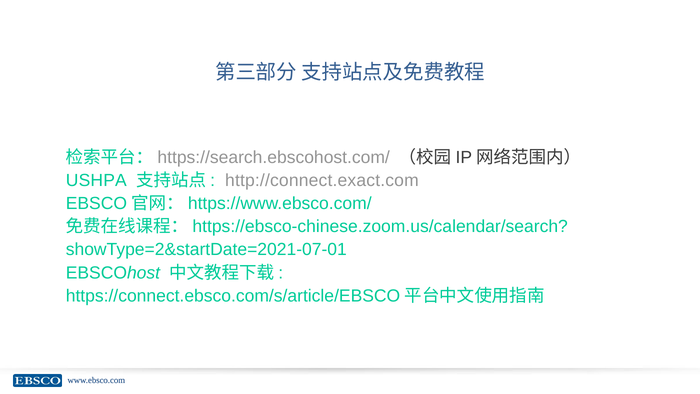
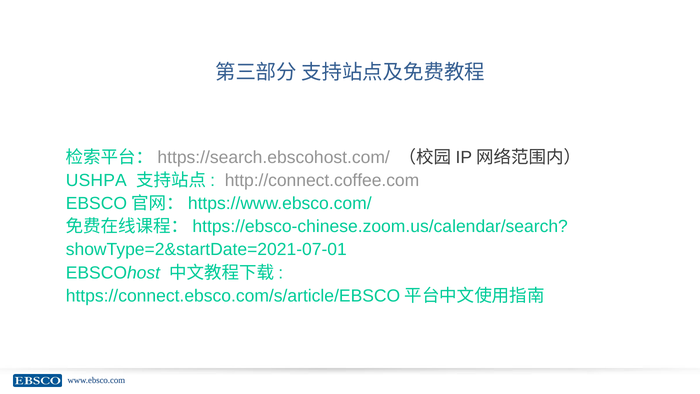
http://connect.exact.com: http://connect.exact.com -> http://connect.coffee.com (322, 180)
